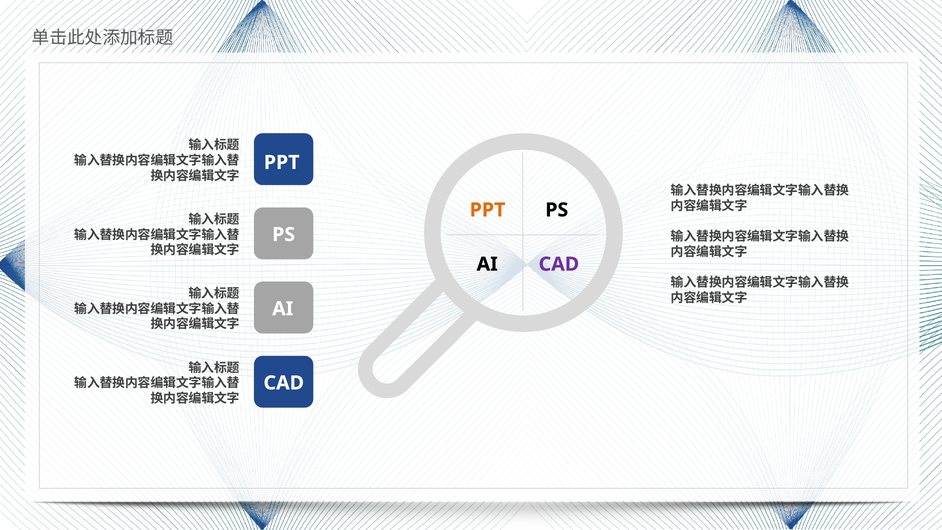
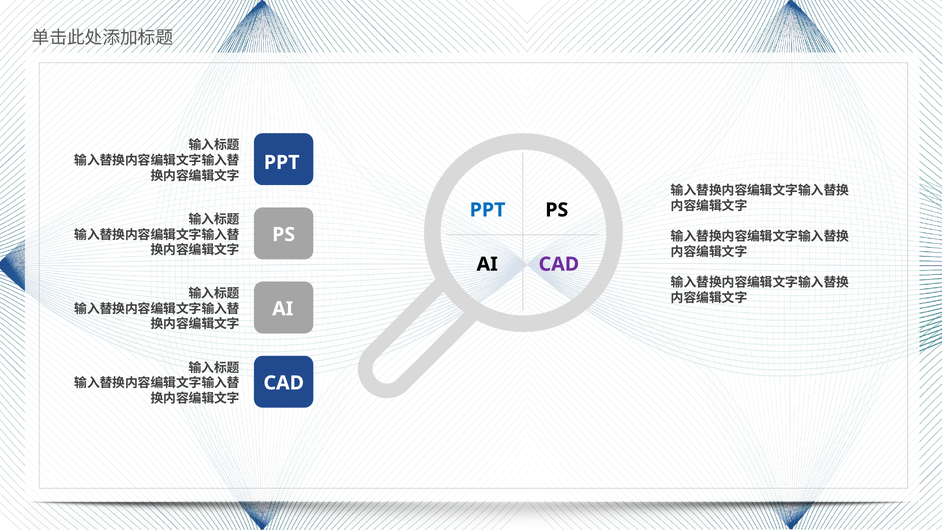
PPT colour: orange -> blue (488, 210)
